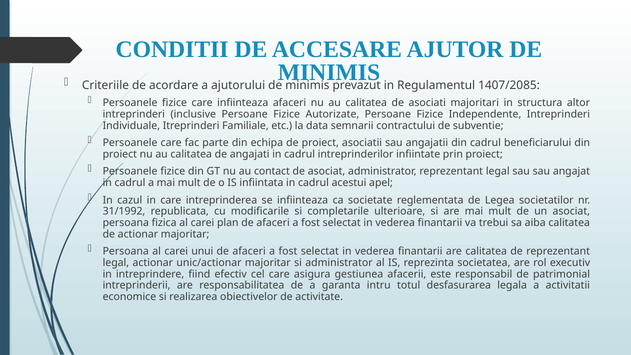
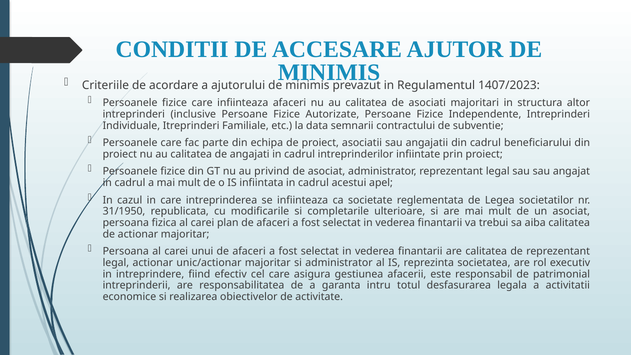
1407/2085: 1407/2085 -> 1407/2023 (509, 85)
contact: contact -> privind (272, 171)
31/1992: 31/1992 -> 31/1950 (124, 211)
